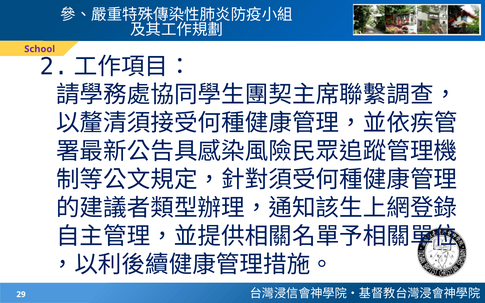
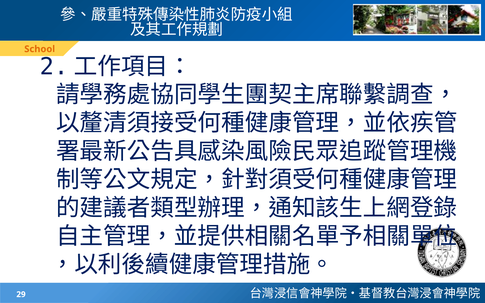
School colour: purple -> orange (40, 49)
